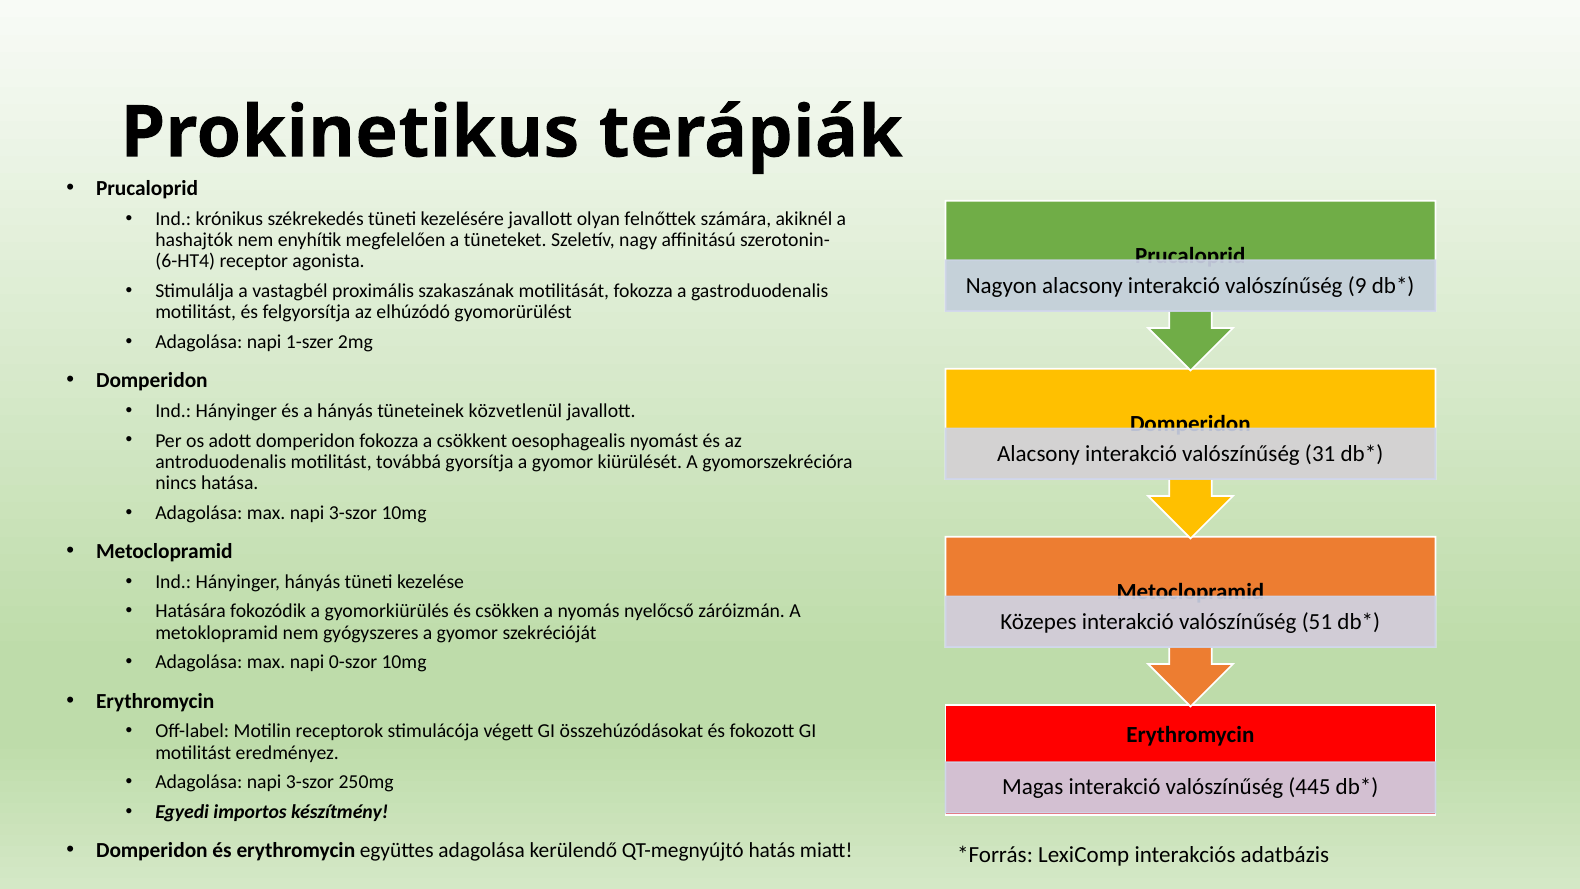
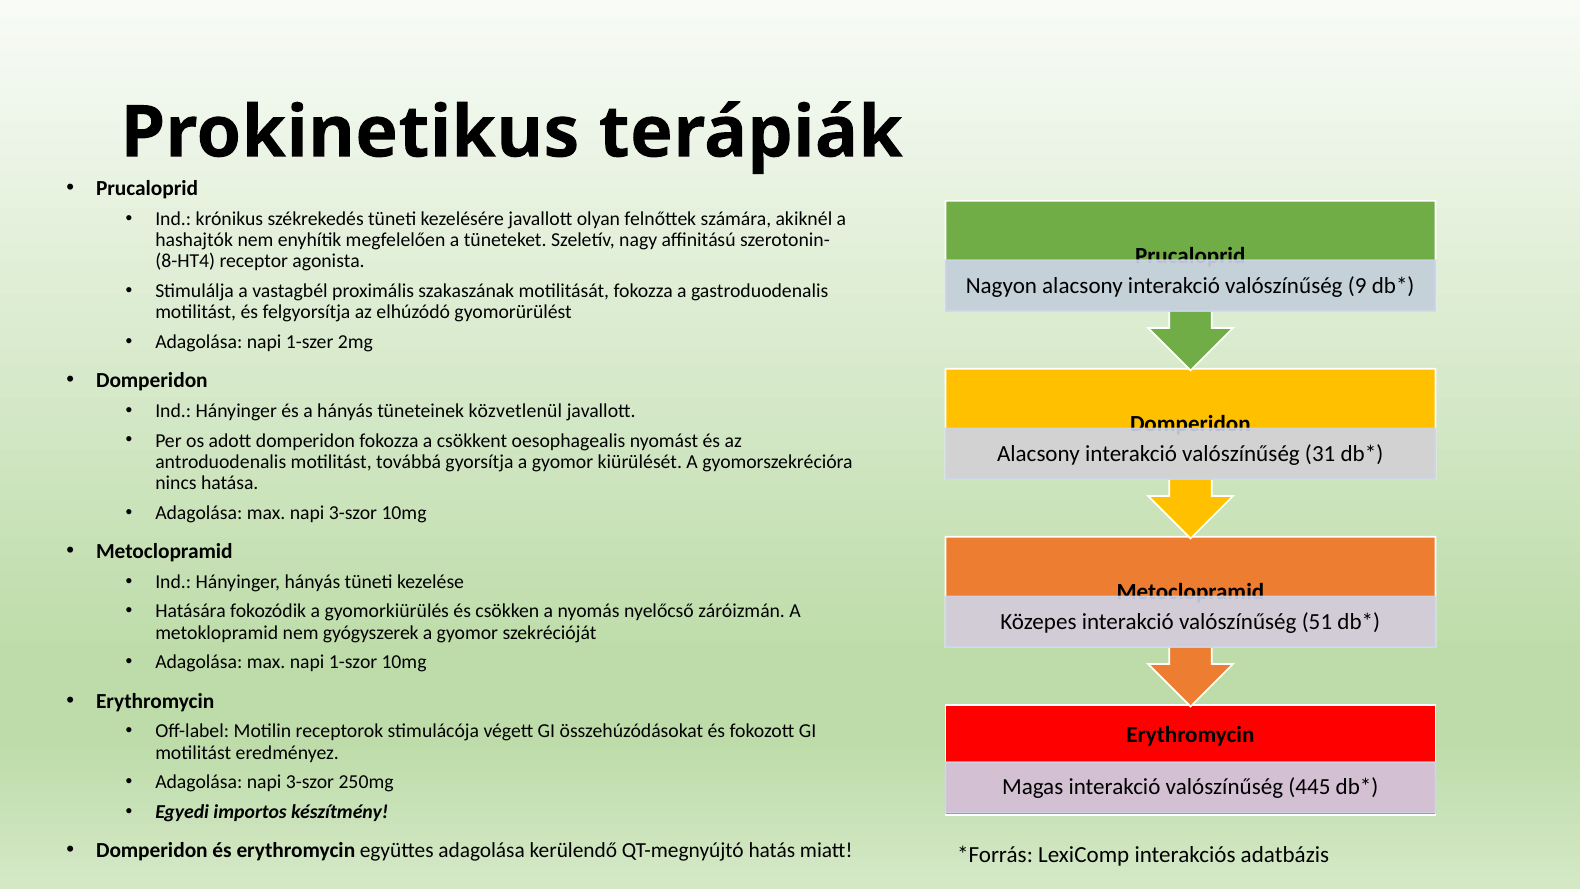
6-HT4: 6-HT4 -> 8-HT4 (185, 261)
gyógyszeres: gyógyszeres -> gyógyszerek (371, 633)
0-szor: 0-szor -> 1-szor (353, 662)
